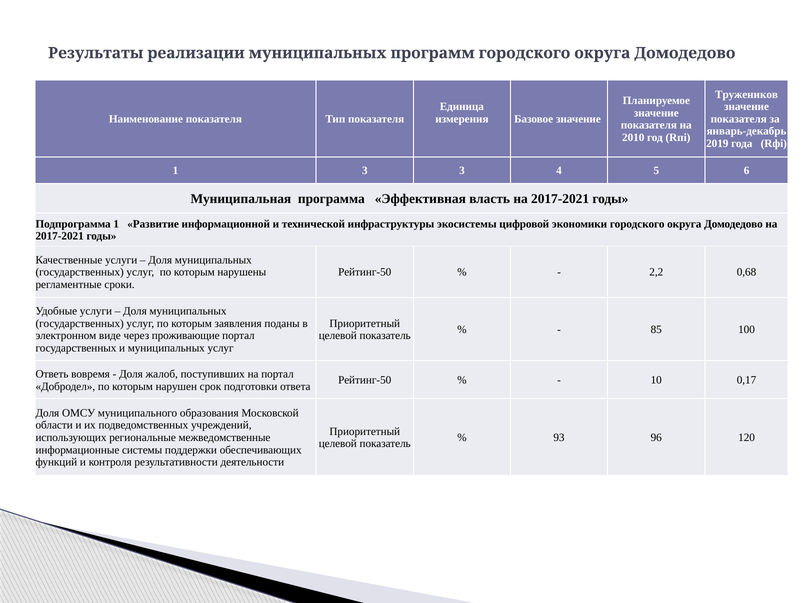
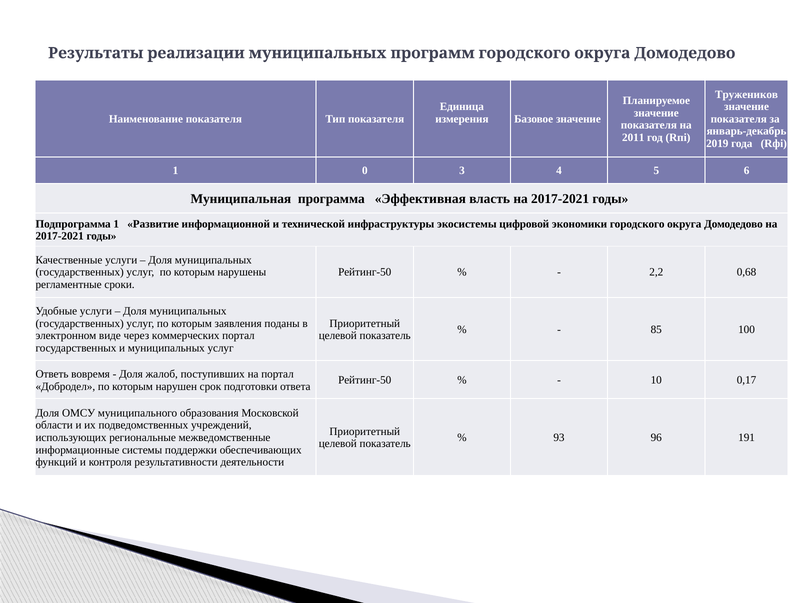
2010: 2010 -> 2011 (633, 137)
1 3: 3 -> 0 (365, 171)
проживающие: проживающие -> коммерческих (186, 336)
120: 120 -> 191 (747, 437)
